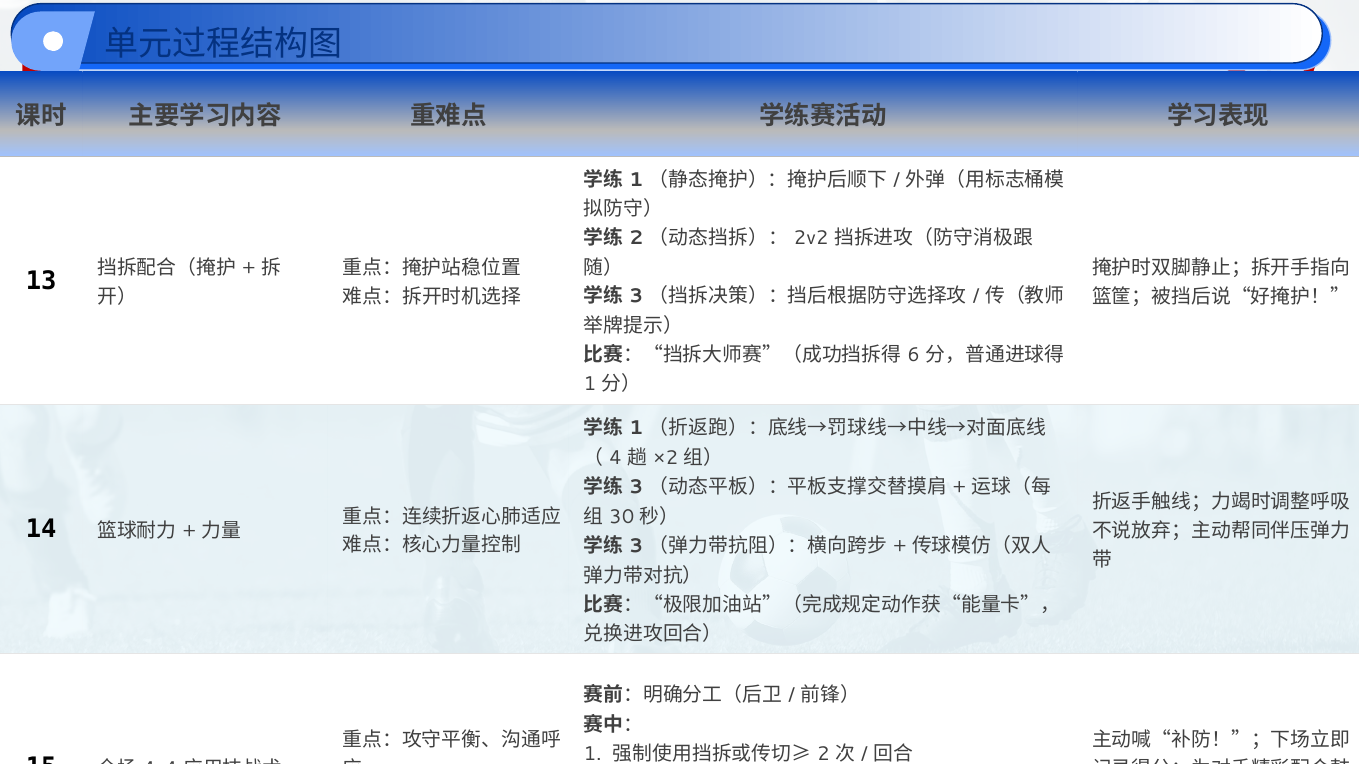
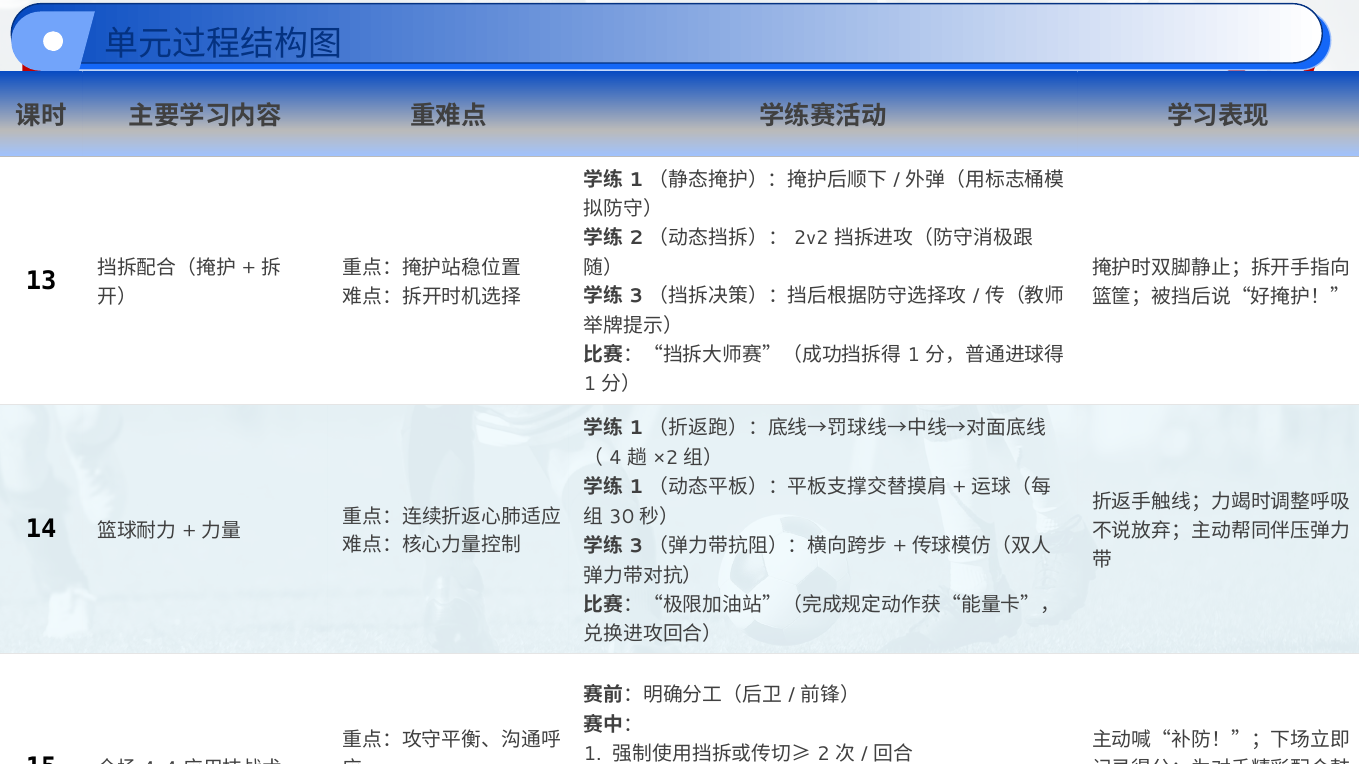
6: 6 -> 1 (914, 355)
3: 3 -> 1 (636, 488)
